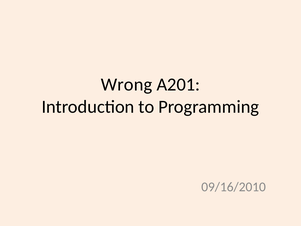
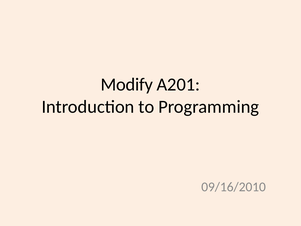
Wrong: Wrong -> Modify (127, 85)
